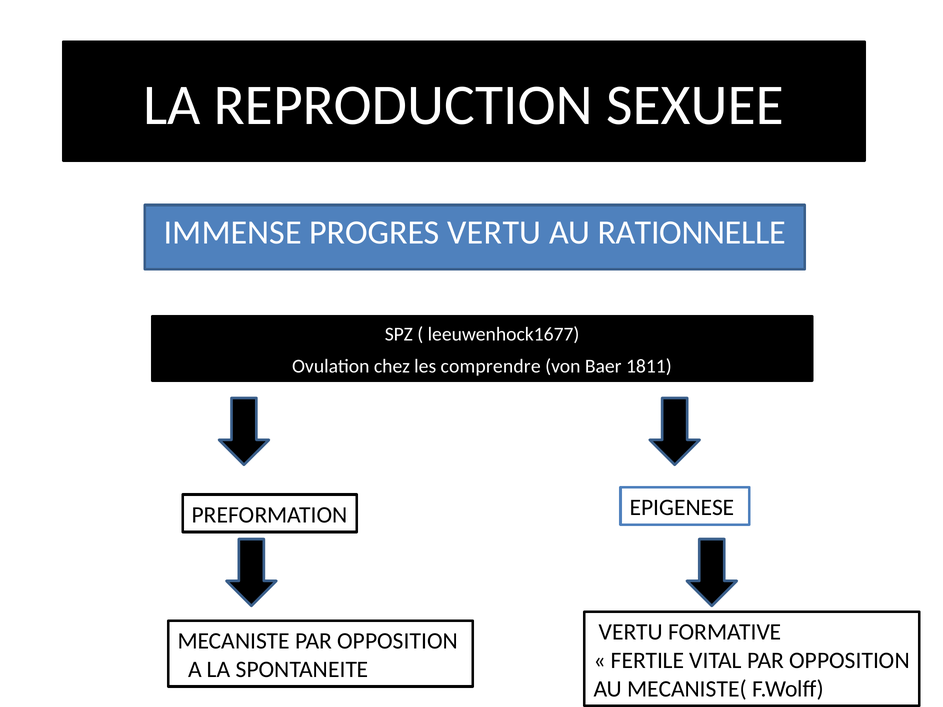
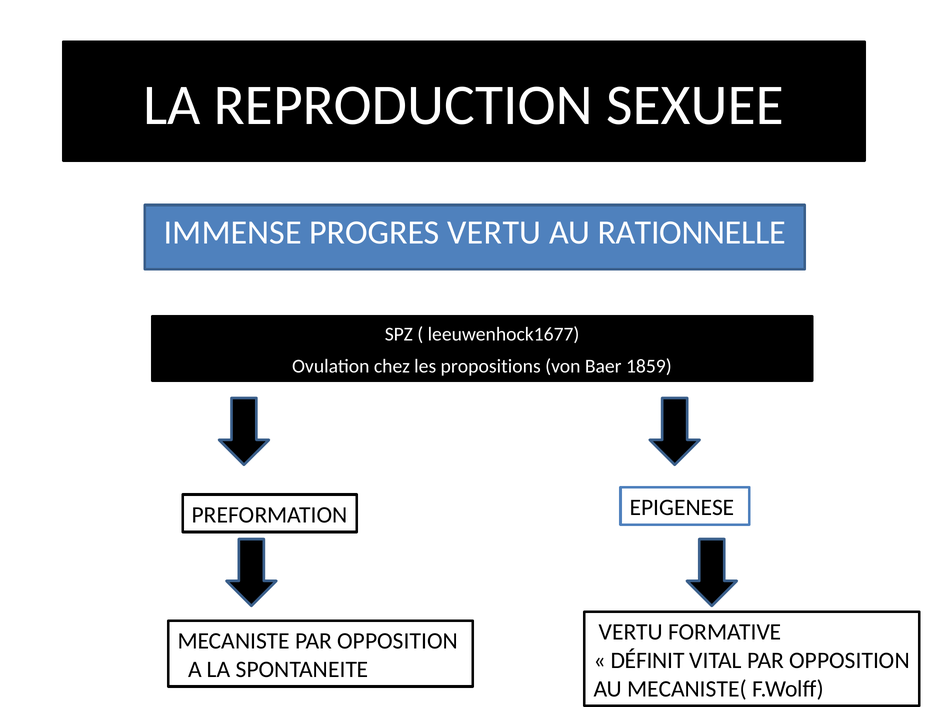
comprendre: comprendre -> propositions (491, 366)
1811: 1811 -> 1859 (649, 366)
FERTILE: FERTILE -> DÉFINIT (648, 661)
